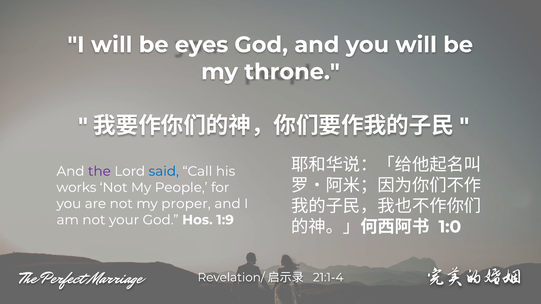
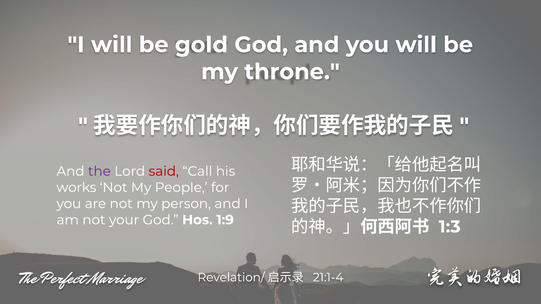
eyes: eyes -> gold (201, 45)
said colour: blue -> red (164, 171)
proper: proper -> person (186, 204)
1:0: 1:0 -> 1:3 (450, 227)
